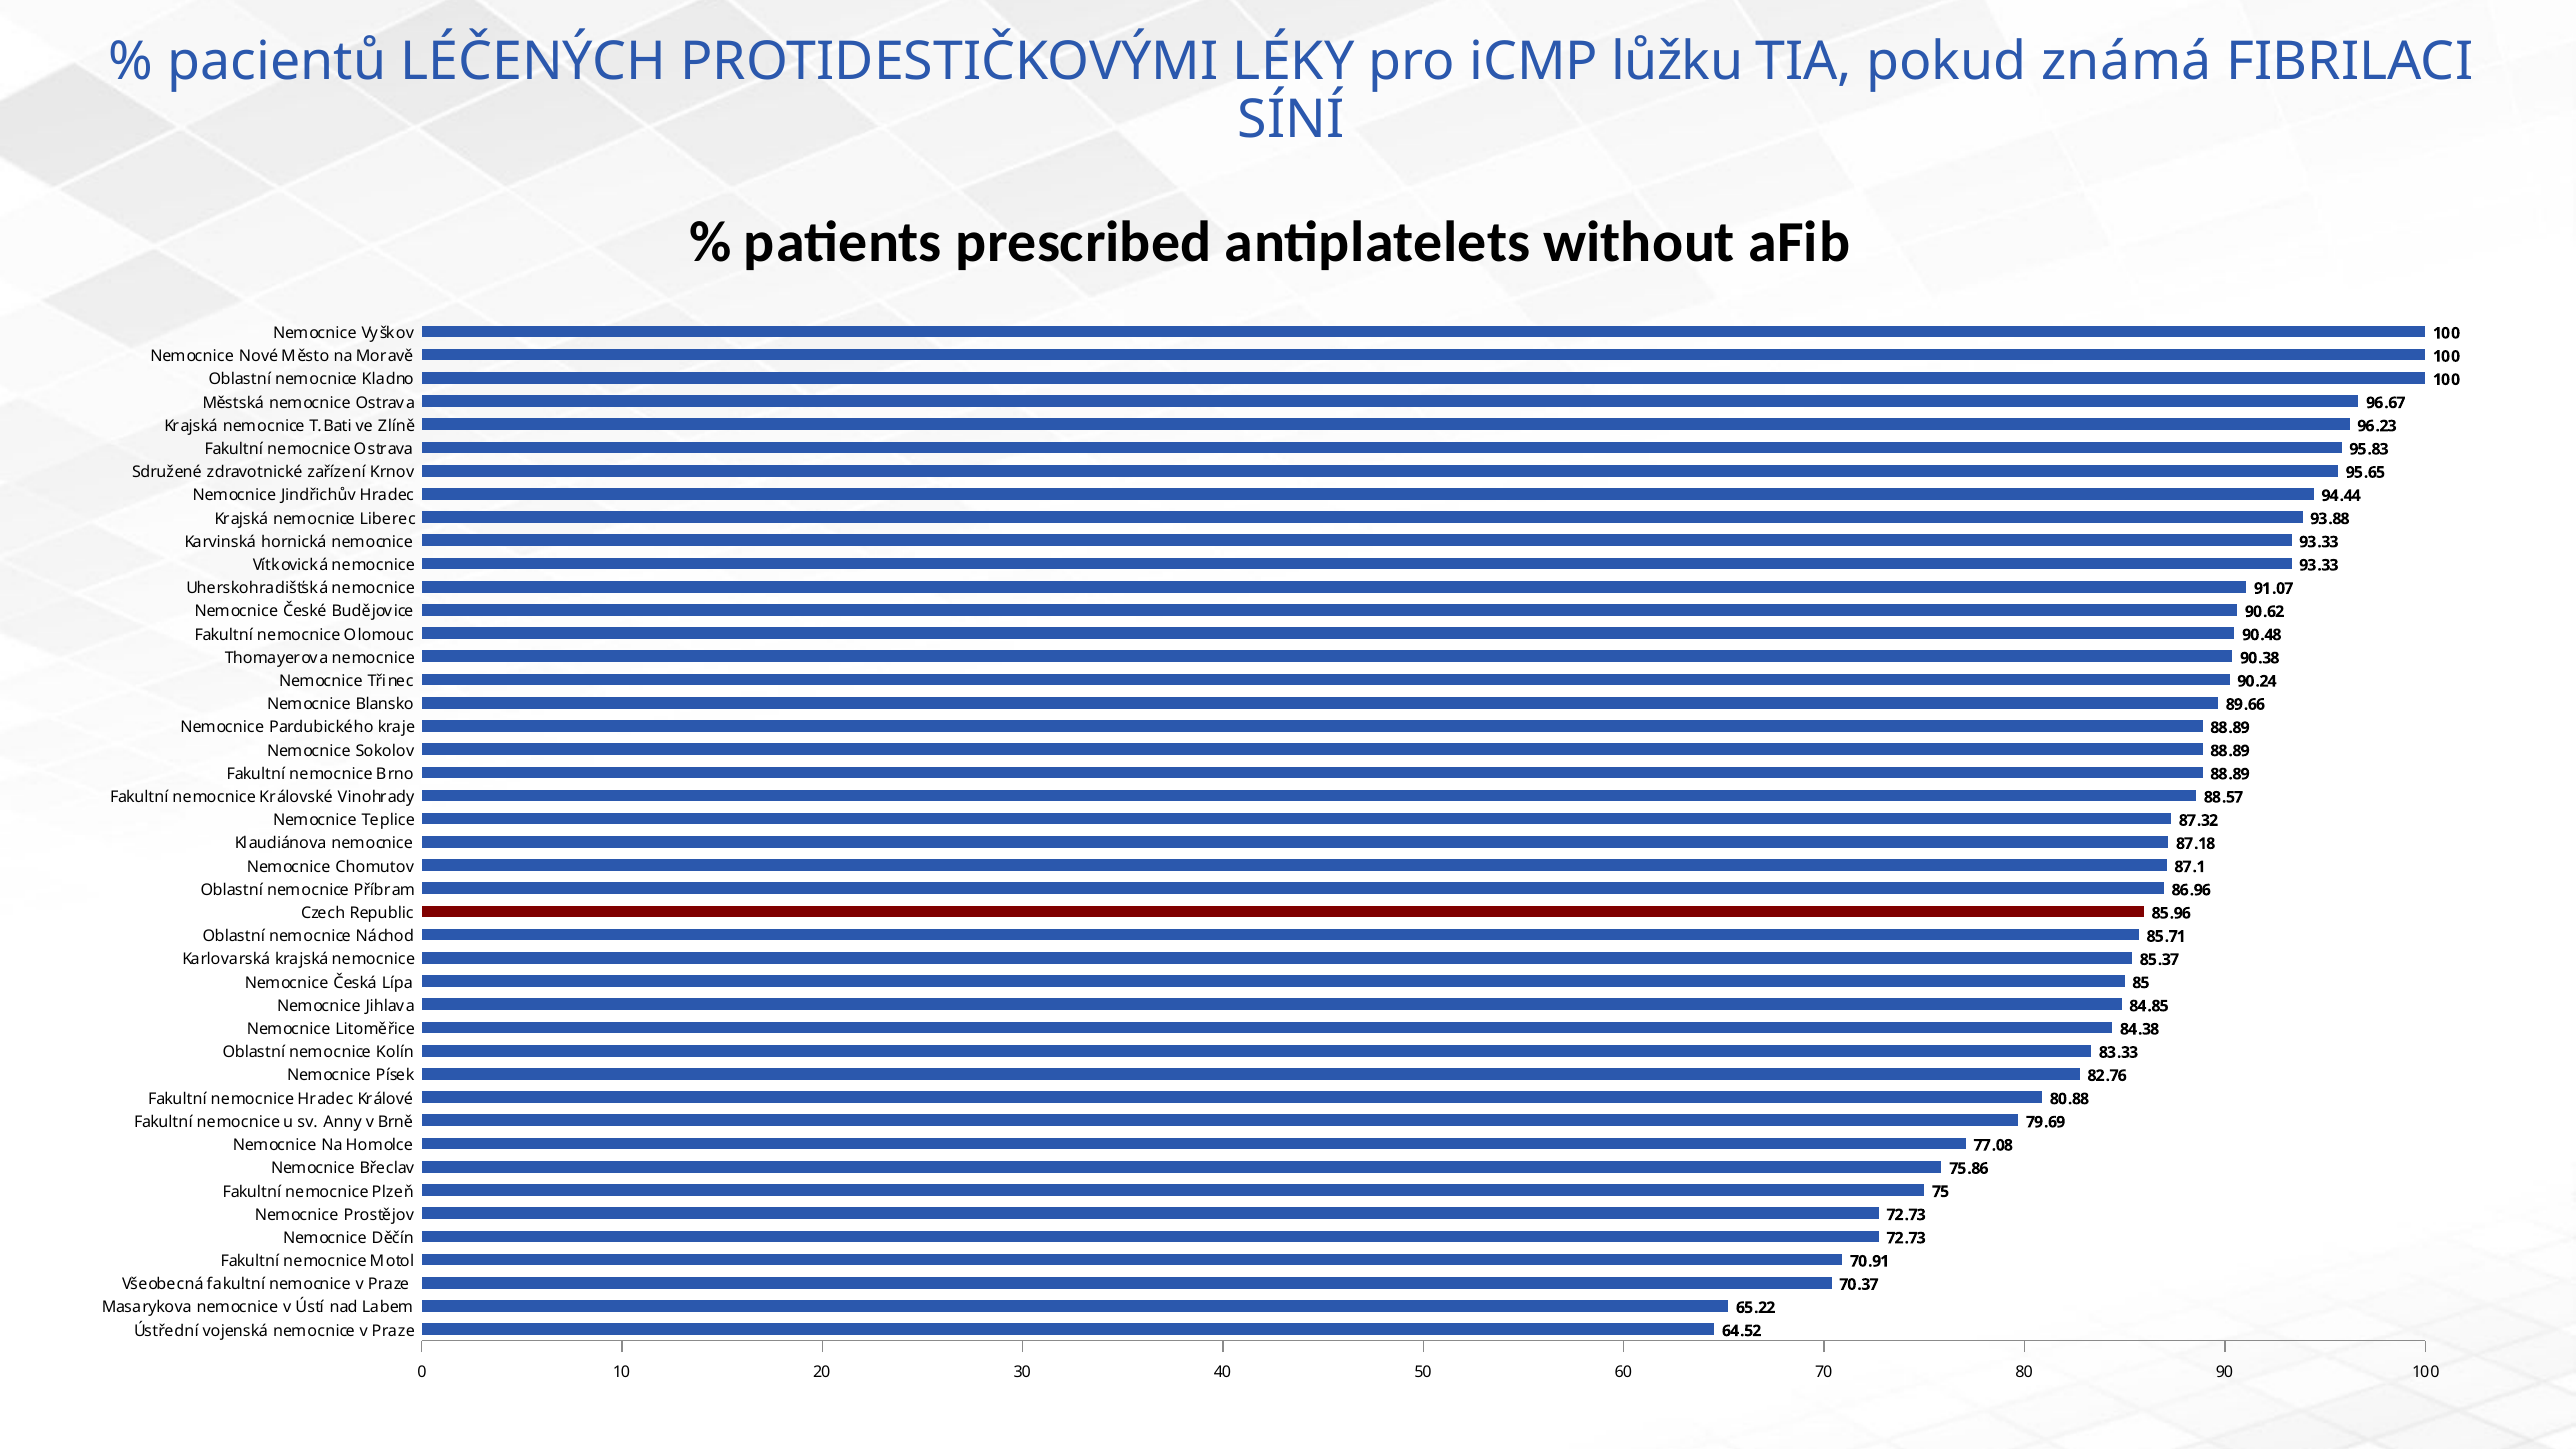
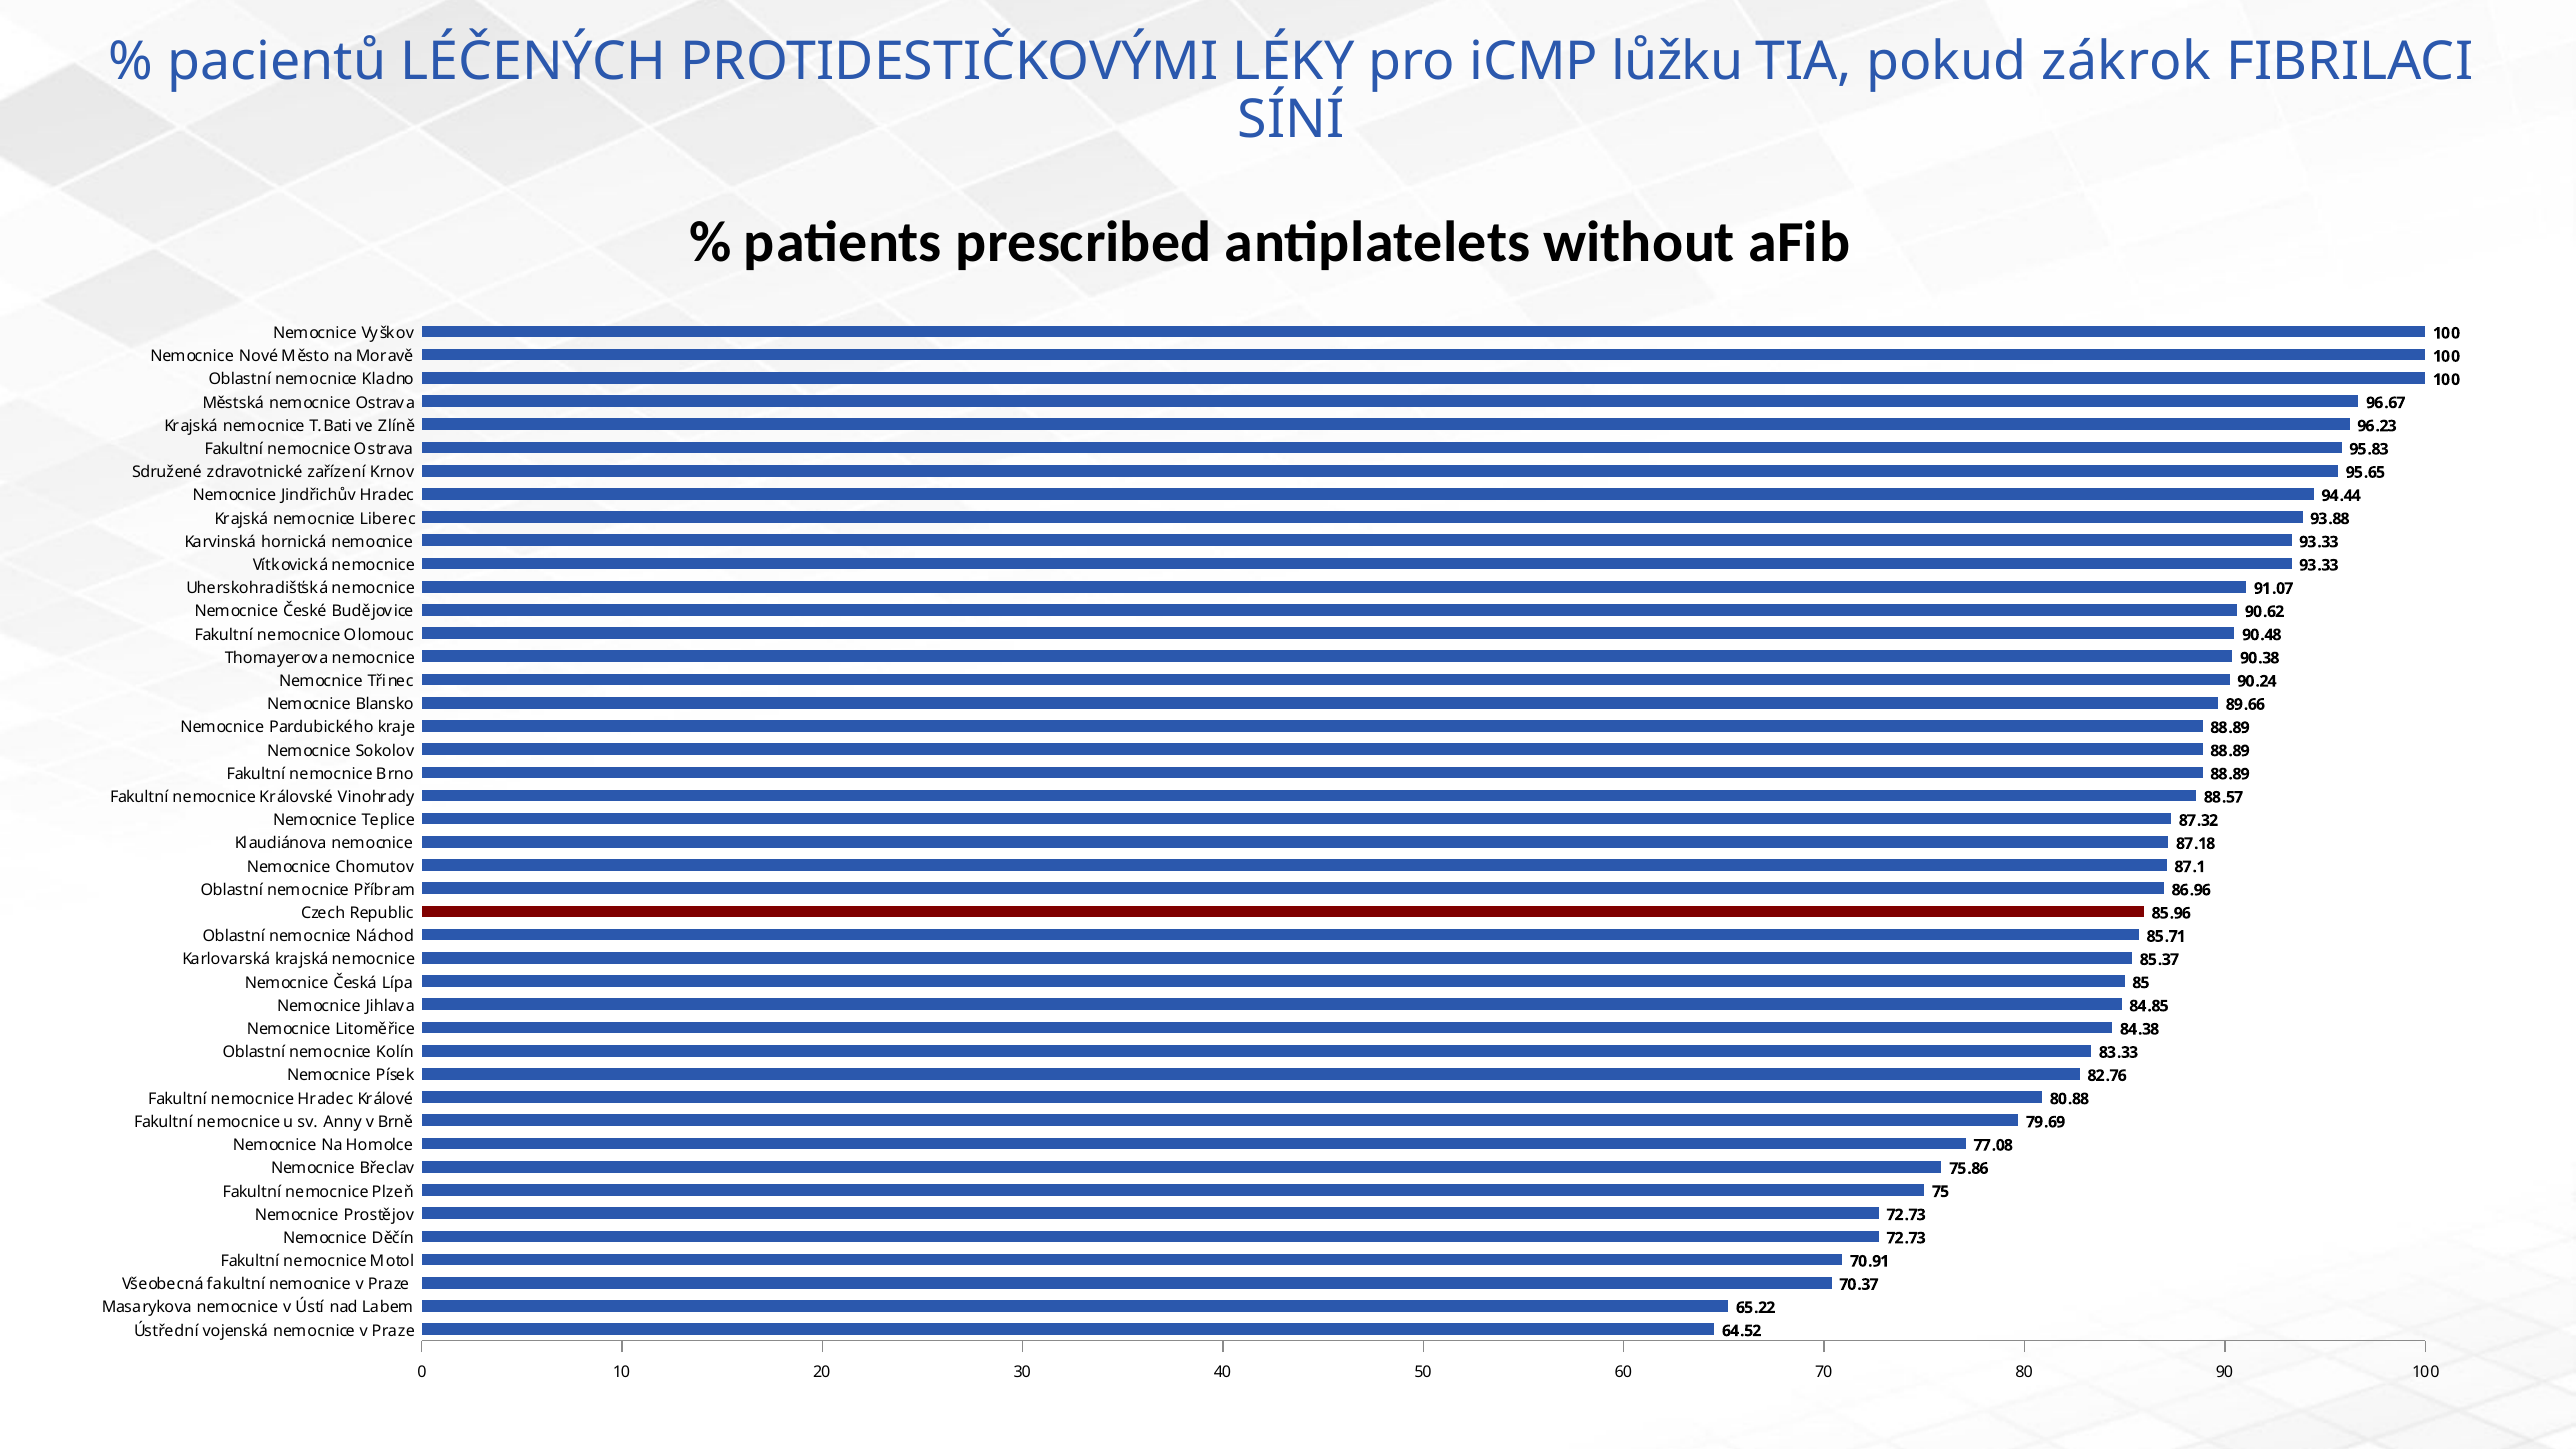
známá: známá -> zákrok (2127, 62)
